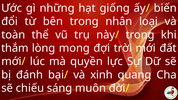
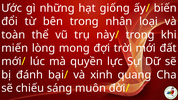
thắm: thắm -> miến (15, 48)
